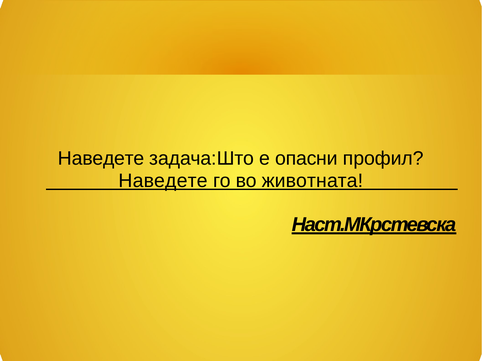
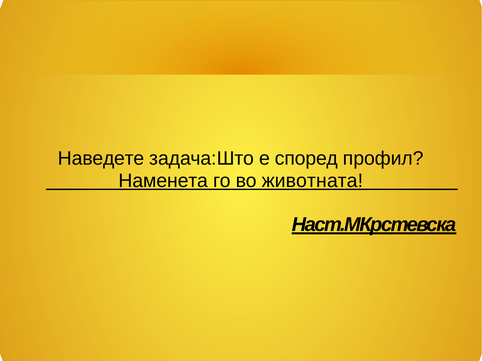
опасни: опасни -> според (306, 159)
Наведете: Наведете -> Наменета (163, 181)
